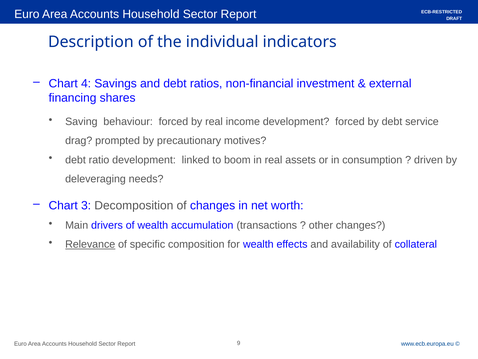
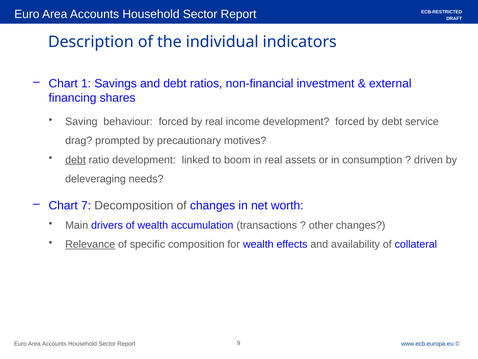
4: 4 -> 1 (86, 83)
debt underline: none -> present (76, 160)
3: 3 -> 7 (86, 205)
